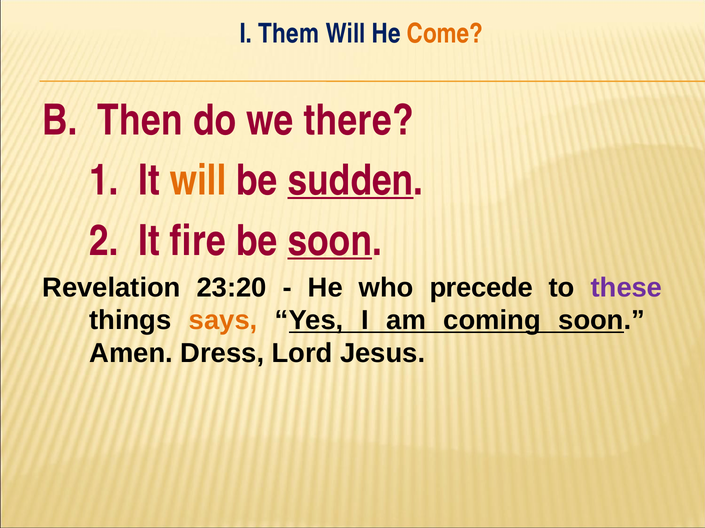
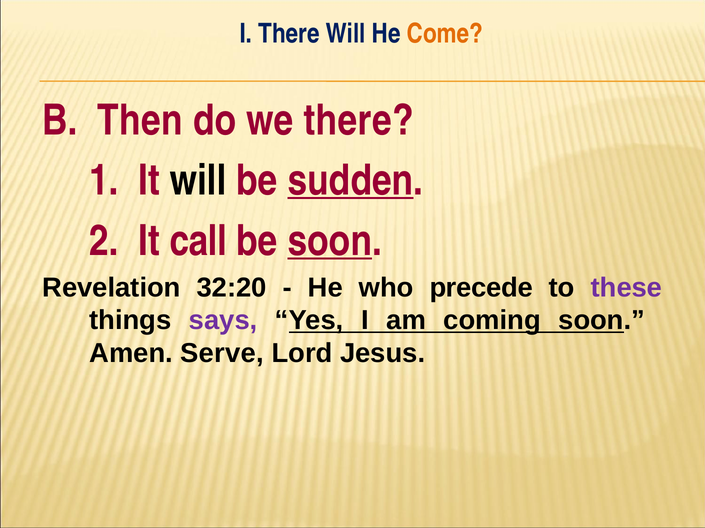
I Them: Them -> There (289, 34)
will colour: orange -> black (198, 181)
fire: fire -> call (198, 241)
23:20: 23:20 -> 32:20 (232, 288)
says colour: orange -> purple (223, 321)
Dress: Dress -> Serve (222, 354)
